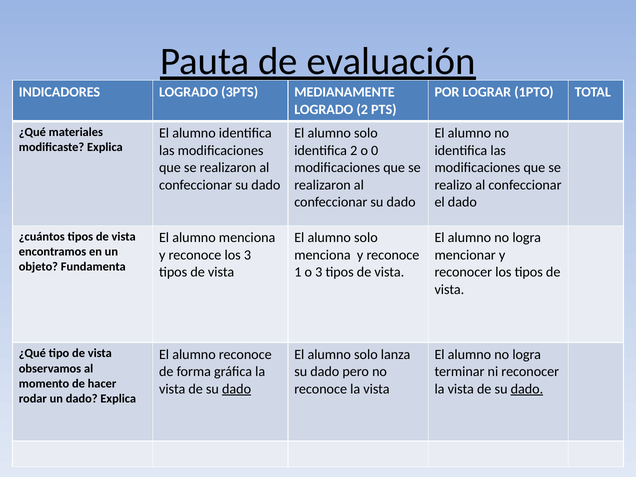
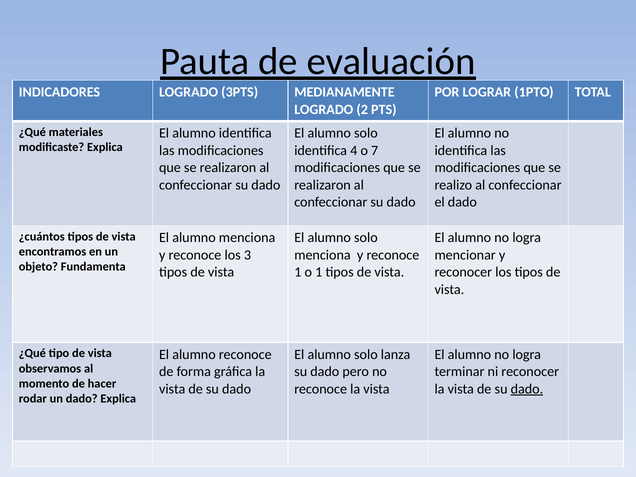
identifica 2: 2 -> 4 (354, 150)
0: 0 -> 7 (375, 150)
o 3: 3 -> 1 (319, 272)
dado underline: present -> none (237, 389)
